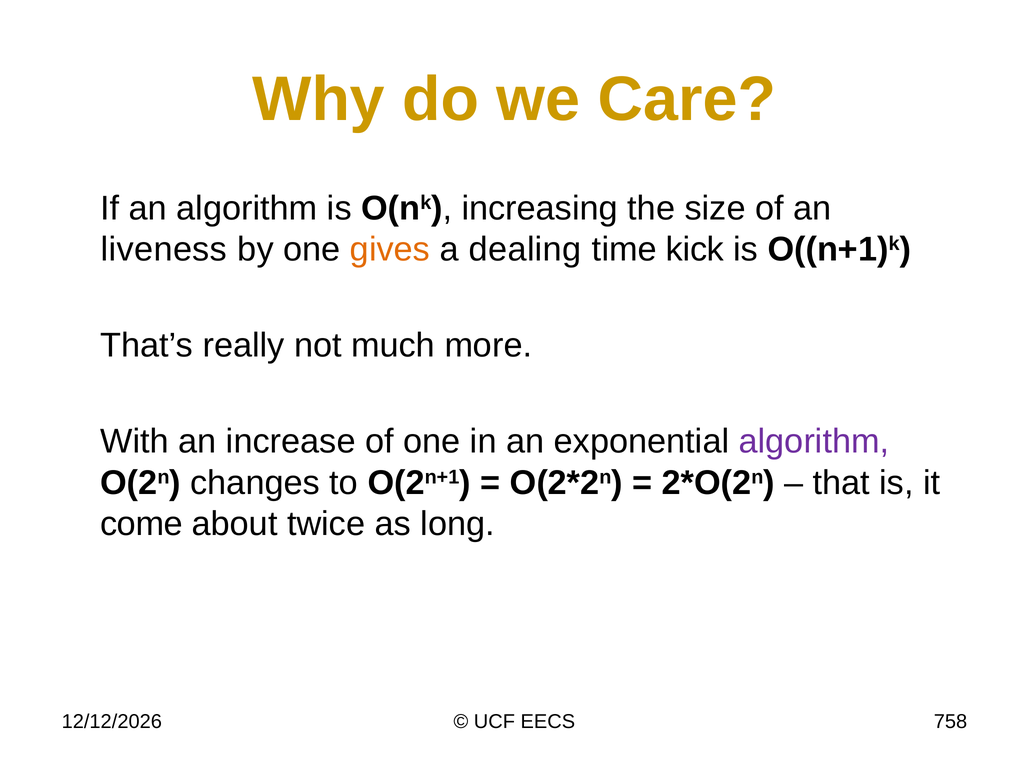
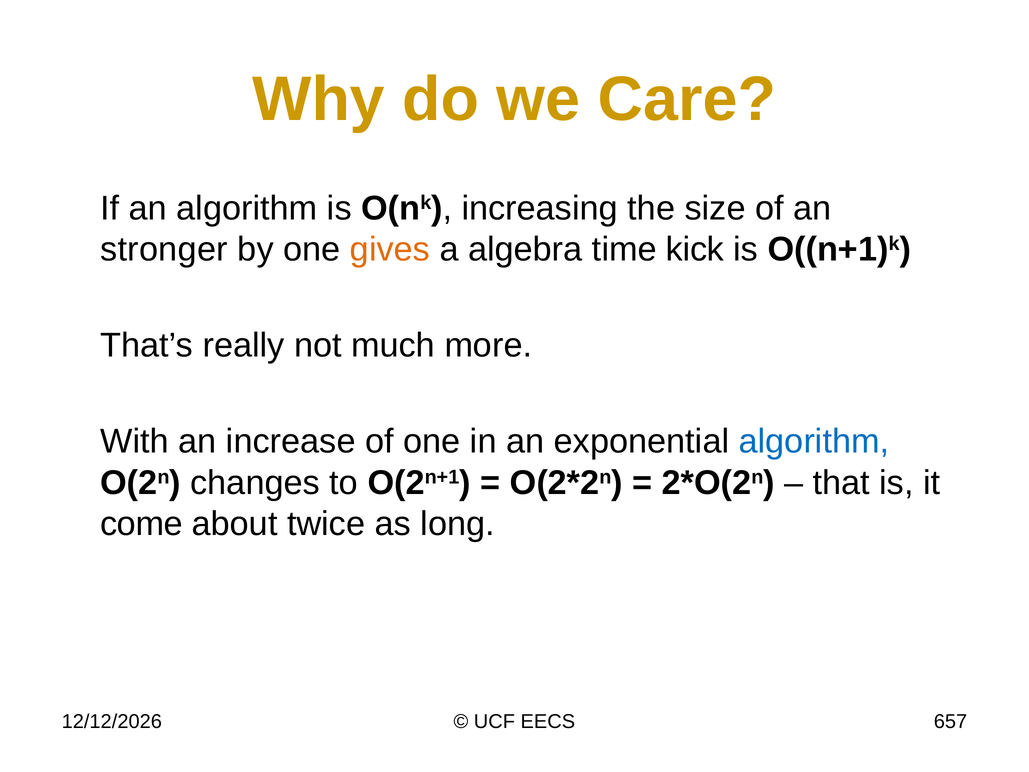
liveness: liveness -> stronger (164, 249)
dealing: dealing -> algebra (525, 249)
algorithm colour: purple -> blue (814, 441)
758: 758 -> 657 (950, 721)
